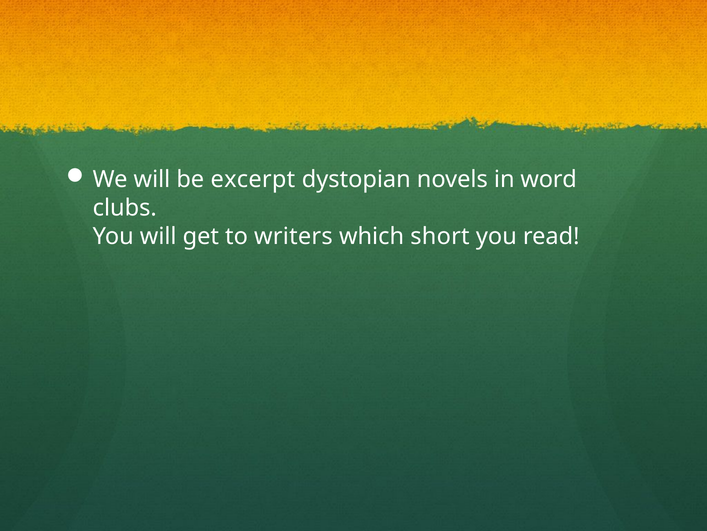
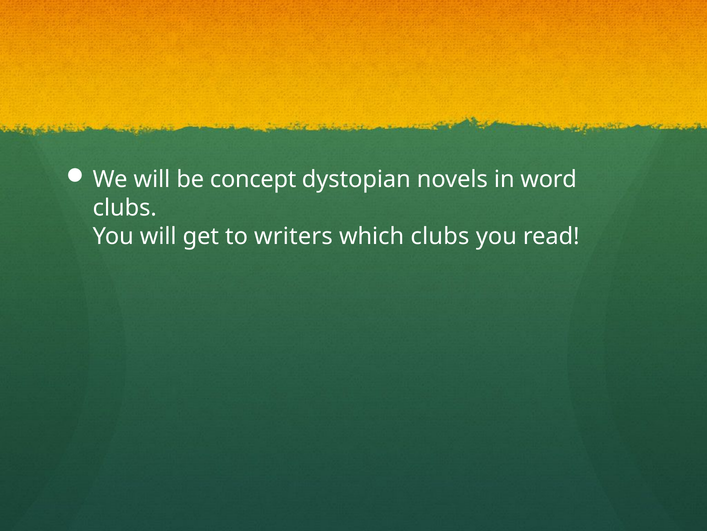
excerpt: excerpt -> concept (253, 179)
which short: short -> clubs (440, 236)
